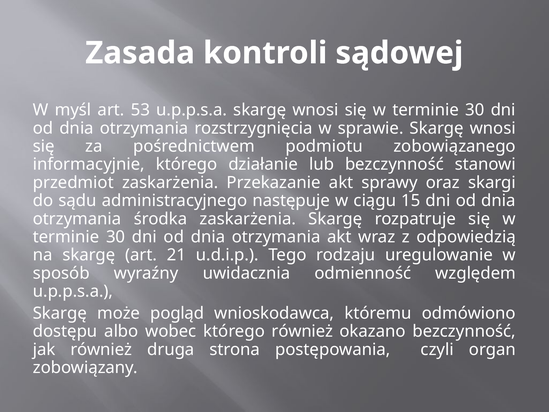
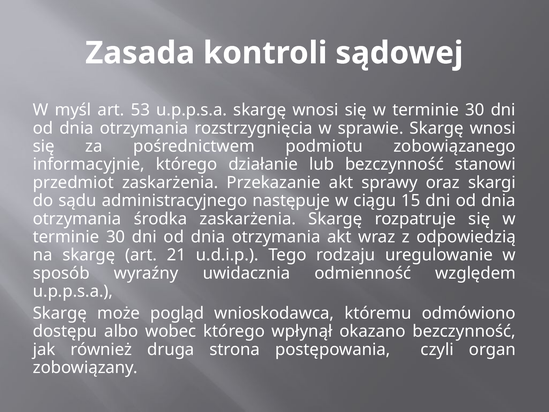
którego również: również -> wpłynął (302, 331)
